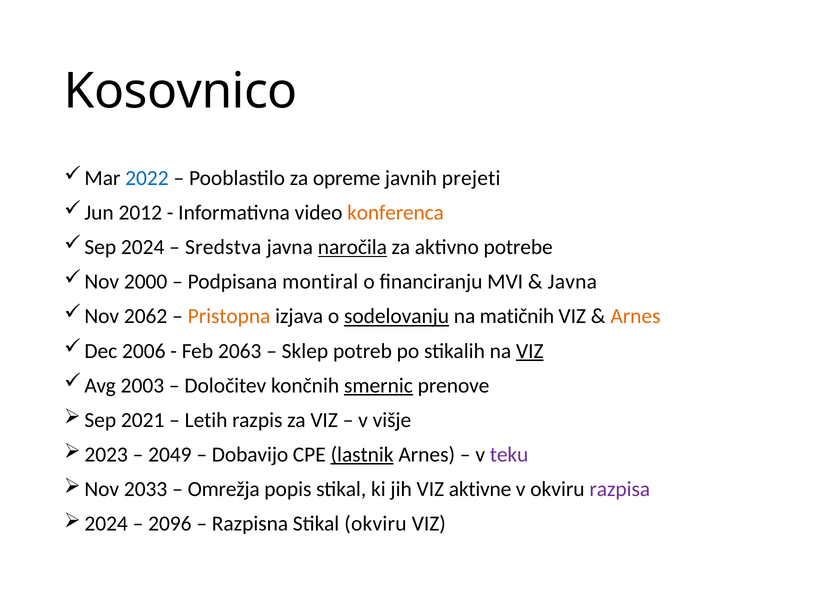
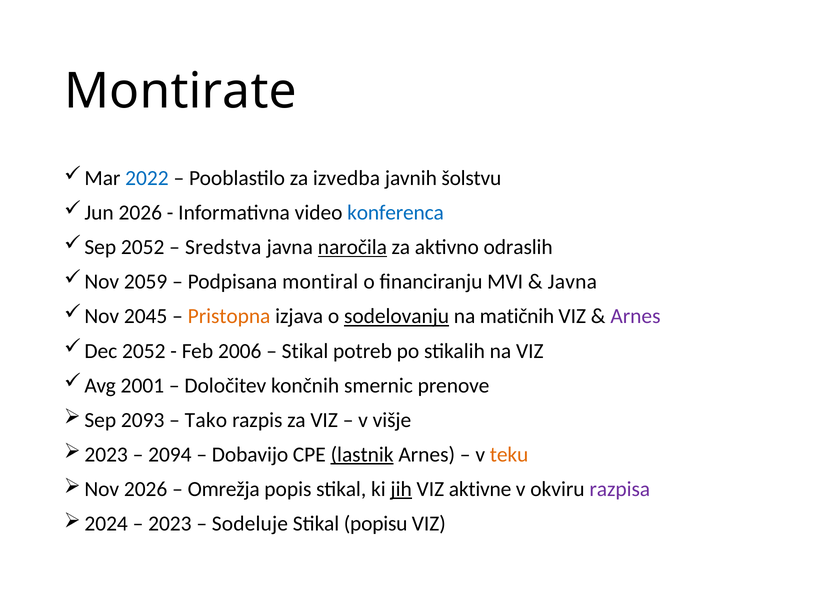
Kosovnico: Kosovnico -> Montirate (180, 91)
opreme: opreme -> izvedba (346, 178)
prejeti: prejeti -> šolstvu (471, 178)
2012: 2012 -> 2026 (140, 213)
konferenca colour: orange -> blue (396, 213)
2024: 2024 -> 2052 (143, 247)
potrebe: potrebe -> odraslih (518, 247)
2000: 2000 -> 2059 (146, 282)
2062: 2062 -> 2045 (146, 316)
Arnes colour: orange -> purple (635, 316)
2006: 2006 -> 2052 (144, 351)
2063: 2063 -> 2006 (240, 351)
Sklep: Sklep -> Stikal (305, 351)
VIZ underline: present -> none (530, 351)
2003: 2003 -> 2001 (142, 385)
smernic underline: present -> none (378, 385)
2021: 2021 -> 2093 (143, 420)
Letih: Letih -> Tako (206, 420)
2049: 2049 -> 2094 (170, 454)
teku colour: purple -> orange (509, 454)
2033: 2033 -> 2026 (146, 489)
jih underline: none -> present (401, 489)
2096: 2096 -> 2023 (170, 523)
Razpisna: Razpisna -> Sodeluje (250, 523)
Stikal okviru: okviru -> popisu (376, 523)
